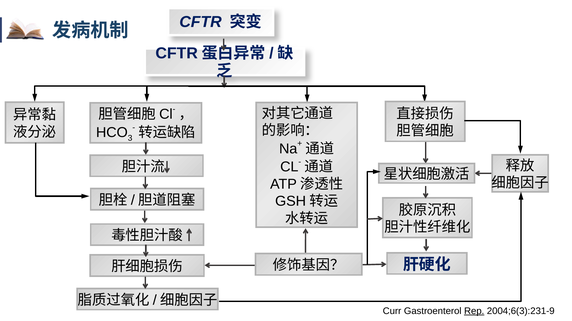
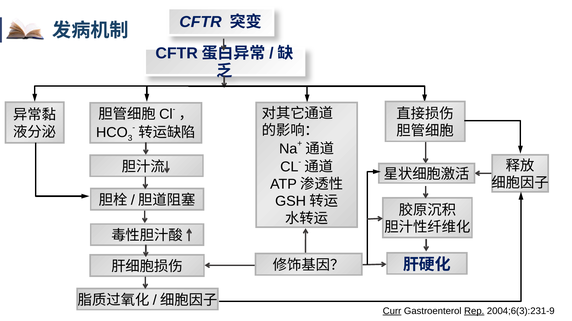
Curr underline: none -> present (392, 312)
